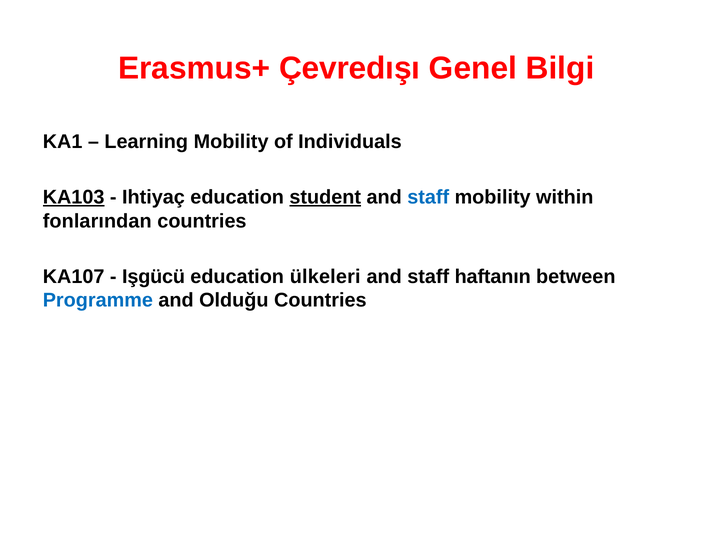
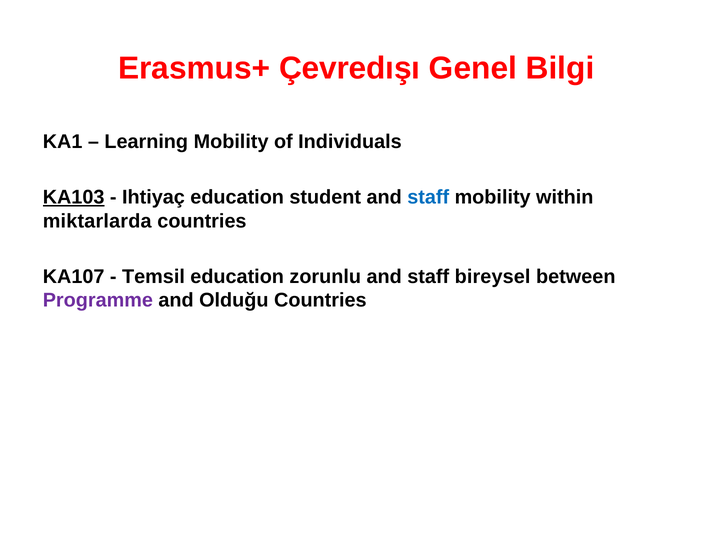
student underline: present -> none (325, 197)
fonlarından: fonlarından -> miktarlarda (97, 221)
Işgücü: Işgücü -> Temsil (153, 276)
ülkeleri: ülkeleri -> zorunlu (325, 276)
haftanın: haftanın -> bireysel (493, 276)
Programme colour: blue -> purple (98, 300)
